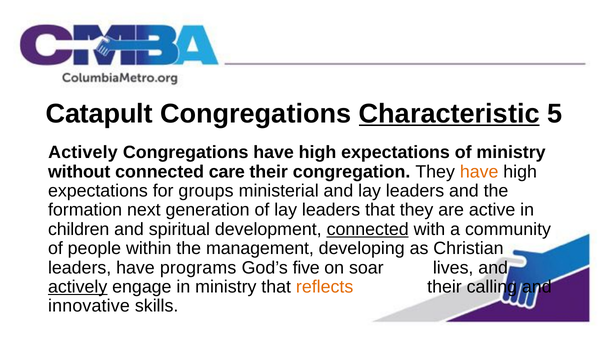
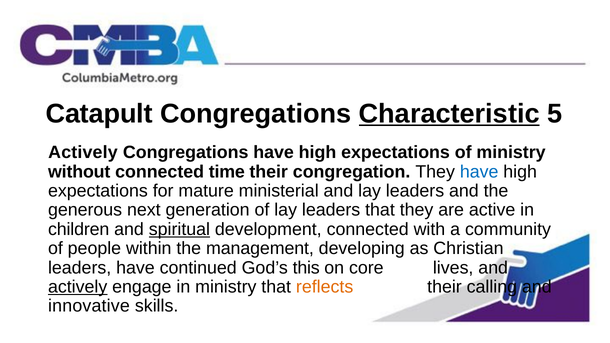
care: care -> time (227, 172)
have colour: orange -> blue (479, 172)
groups: groups -> mature (206, 191)
formation: formation -> generous (85, 210)
spiritual underline: none -> present (179, 229)
connected underline: present -> none (368, 229)
programs: programs -> continued (198, 268)
five: five -> this (306, 268)
soar: soar -> core (366, 268)
